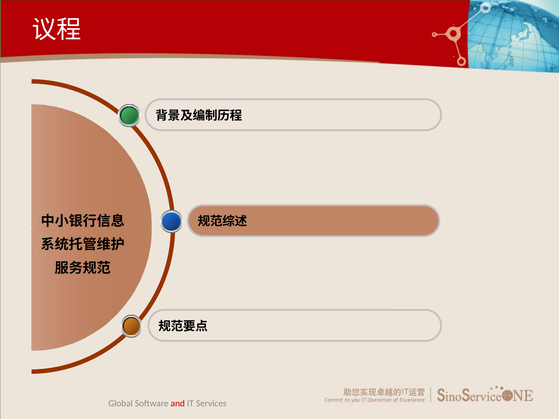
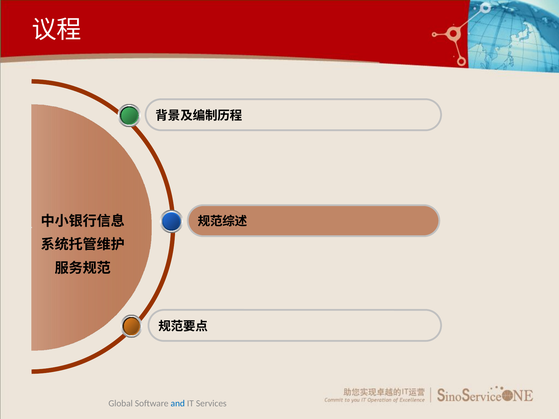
and colour: red -> blue (178, 404)
